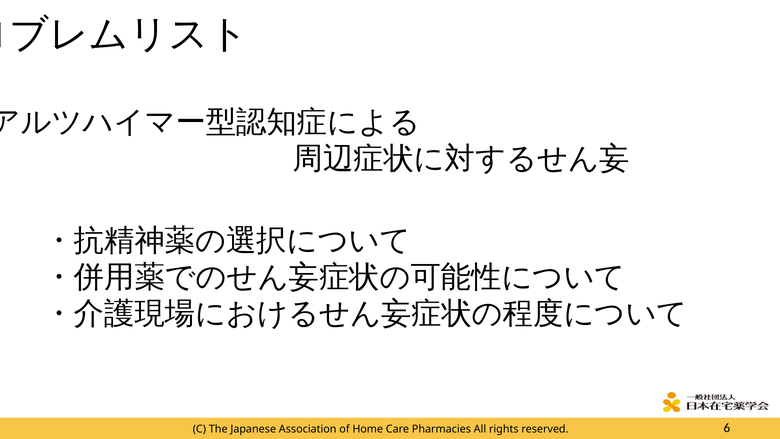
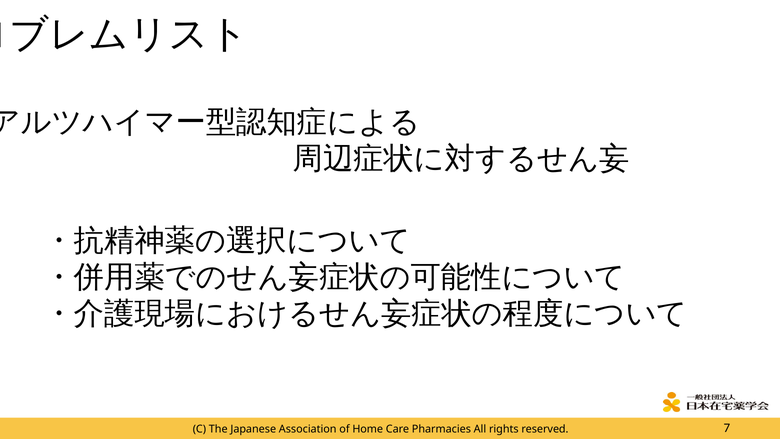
6: 6 -> 7 (727, 428)
